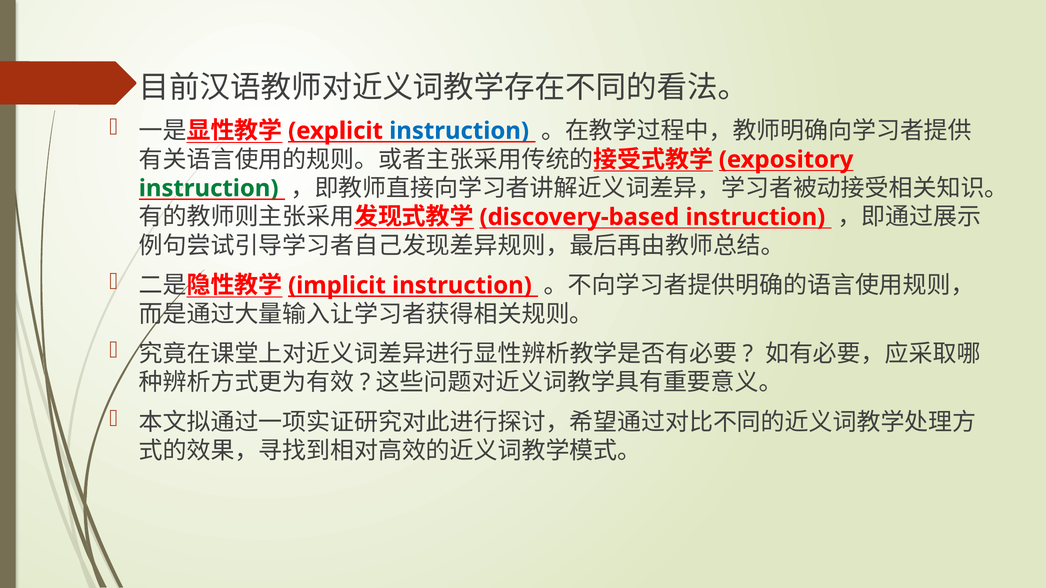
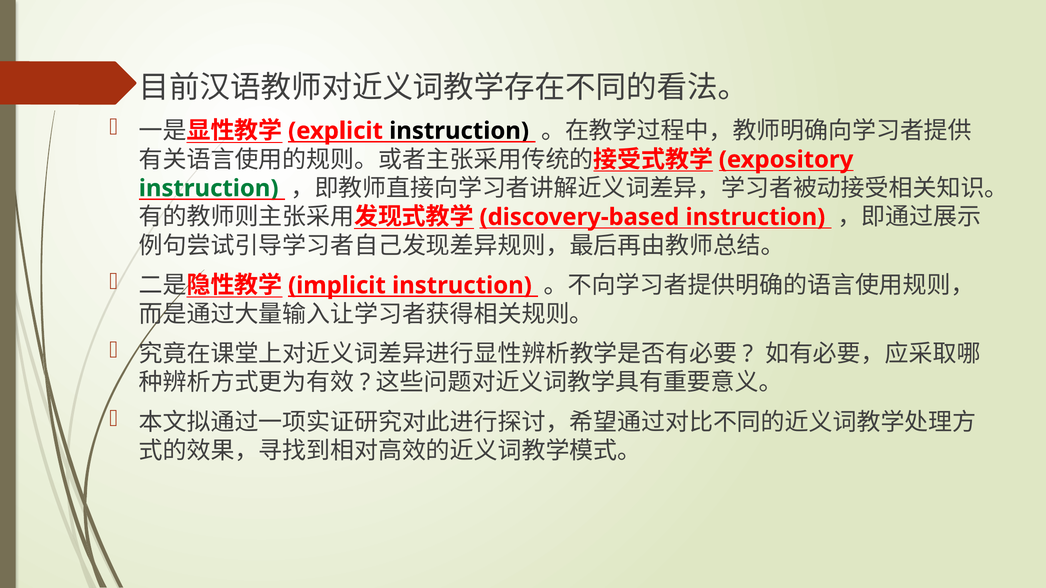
instruction colour: blue -> black (459, 131)
